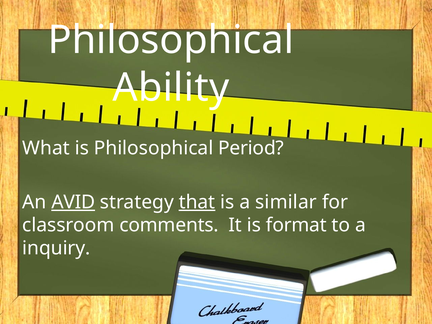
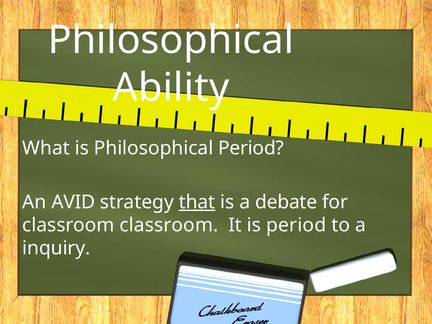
AVID underline: present -> none (73, 202)
similar: similar -> debate (286, 202)
classroom comments: comments -> classroom (169, 225)
is format: format -> period (296, 225)
